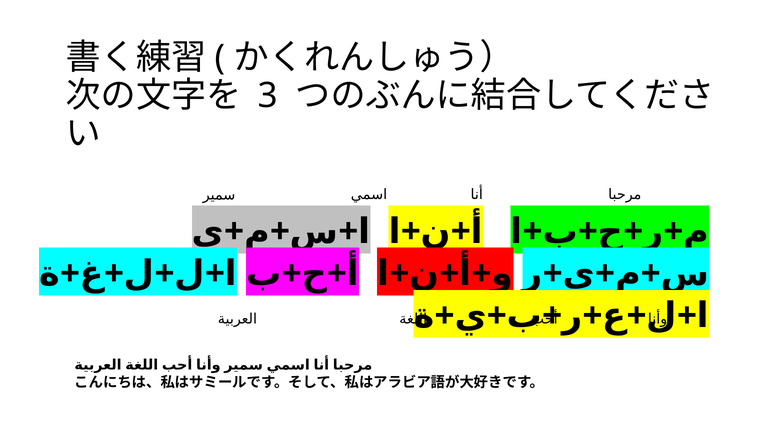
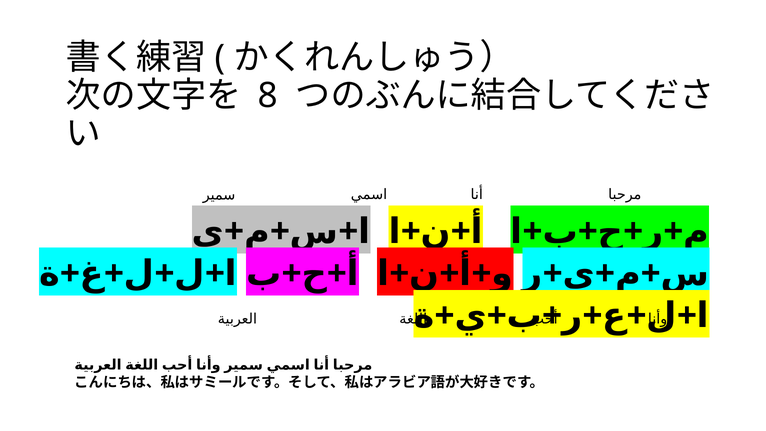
3: 3 -> 8 (268, 96)
